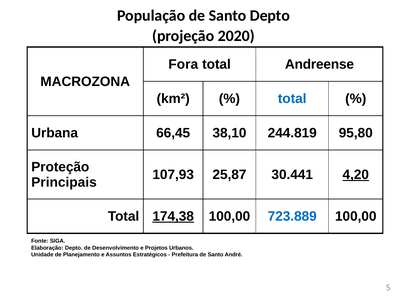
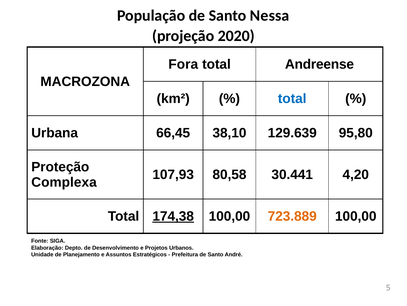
Santo Depto: Depto -> Nessa (270, 16)
244.819: 244.819 -> 129.639 (292, 133)
25,87: 25,87 -> 80,58 (229, 174)
4,20 underline: present -> none (356, 174)
Principais: Principais -> Complexa (64, 182)
723.889 colour: blue -> orange (292, 216)
